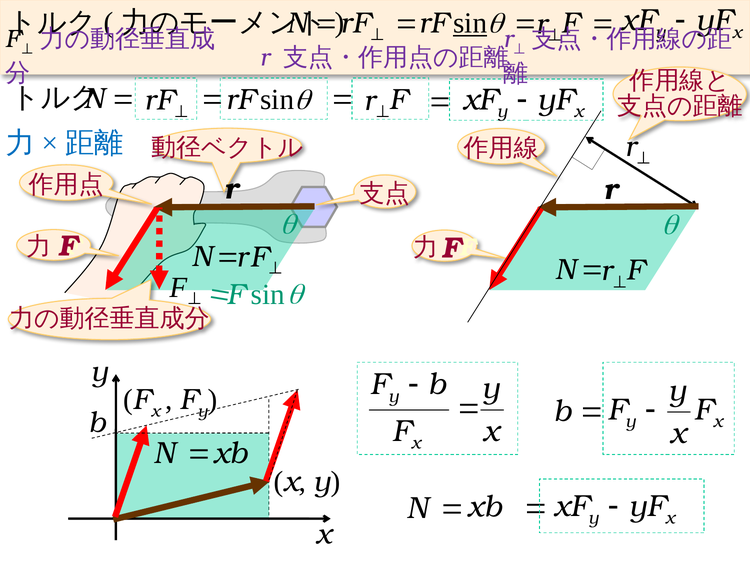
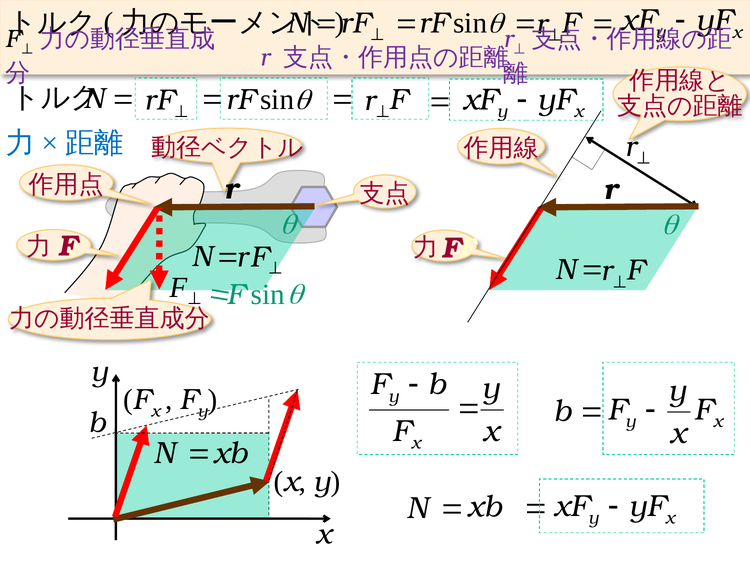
sin underline: present -> none (470, 23)
